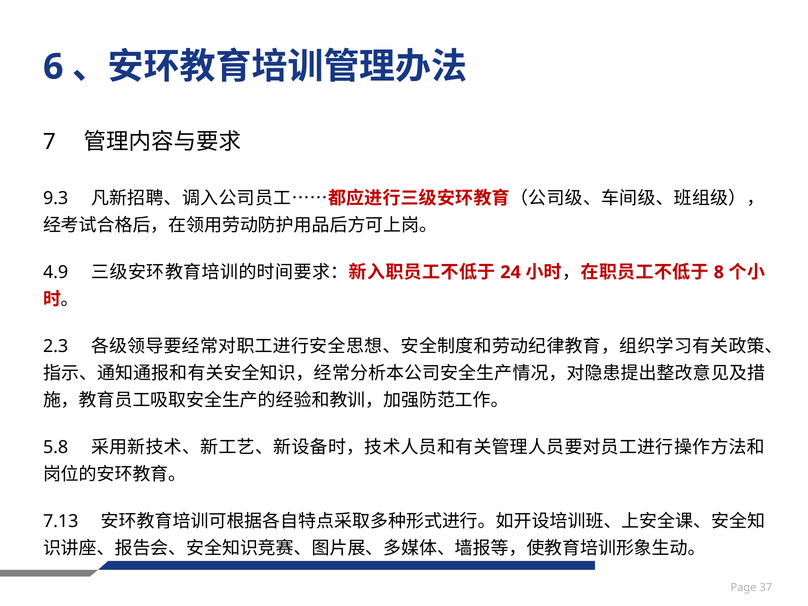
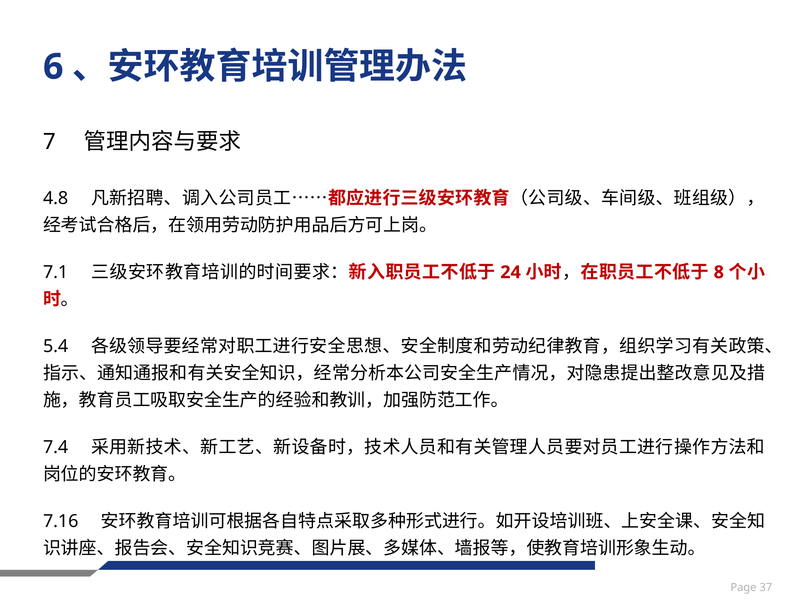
9.3: 9.3 -> 4.8 (56, 198)
4.9: 4.9 -> 7.1 (56, 272)
2.3: 2.3 -> 5.4 (56, 346)
5.8: 5.8 -> 7.4 (56, 447)
7.13: 7.13 -> 7.16 (61, 521)
